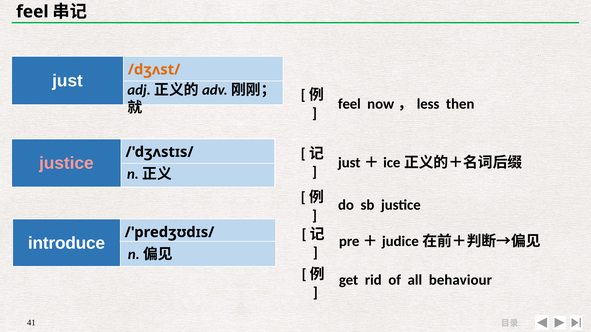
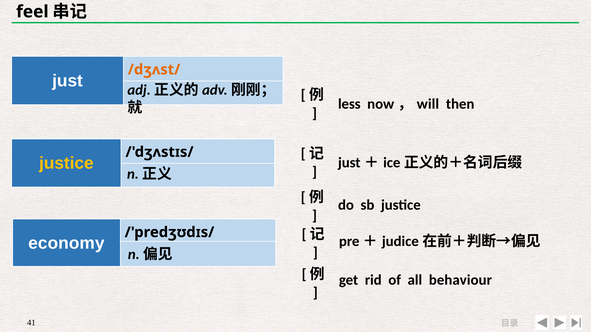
feel: feel -> less (349, 104)
less: less -> will (428, 104)
justice colour: pink -> yellow (66, 163)
introduce: introduce -> economy (66, 243)
